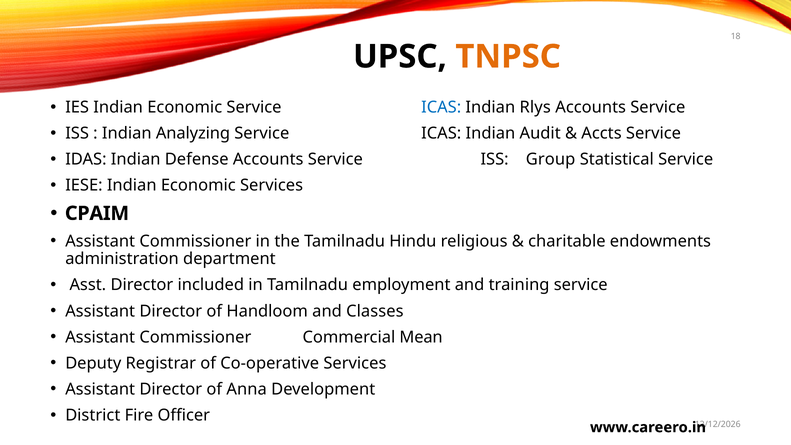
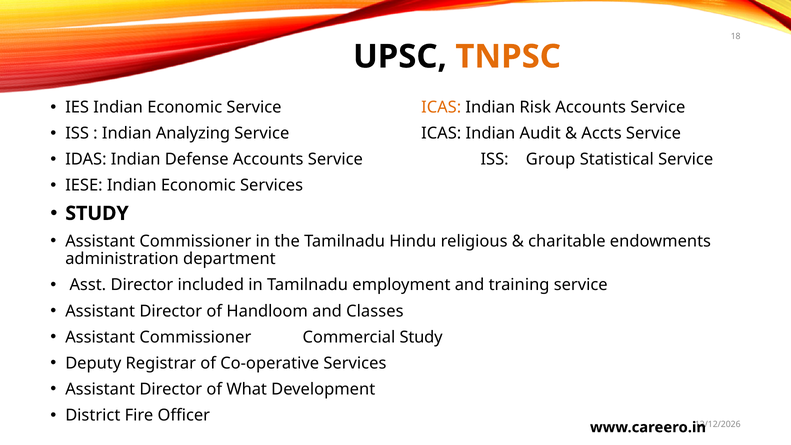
ICAS colour: blue -> orange (441, 107)
Rlys: Rlys -> Risk (535, 107)
CPAIM: CPAIM -> STUDY (97, 213)
Commercial Mean: Mean -> Study (421, 337)
Anna: Anna -> What (247, 389)
